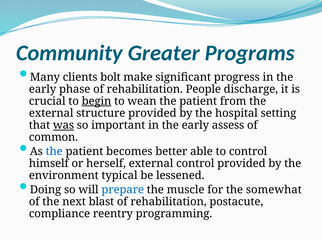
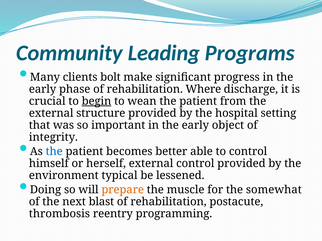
Greater: Greater -> Leading (164, 53)
People: People -> Where (203, 89)
was underline: present -> none (64, 126)
assess: assess -> object (228, 126)
common: common -> integrity (53, 138)
prepare colour: blue -> orange (123, 190)
compliance: compliance -> thrombosis (59, 214)
